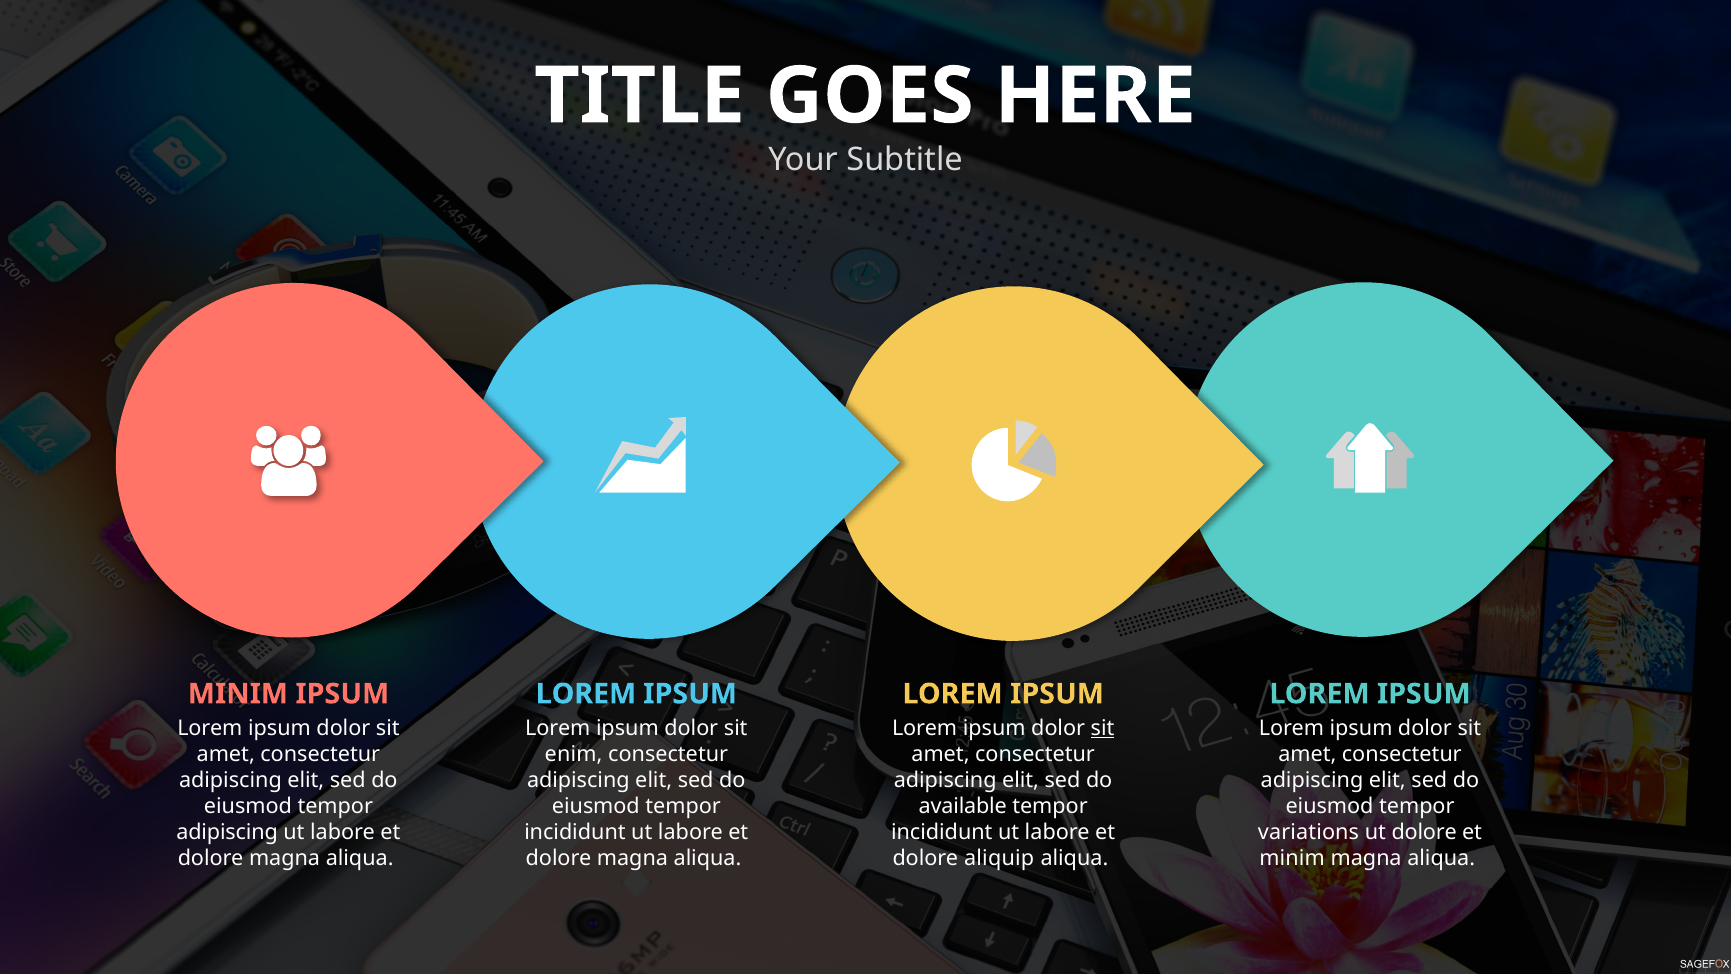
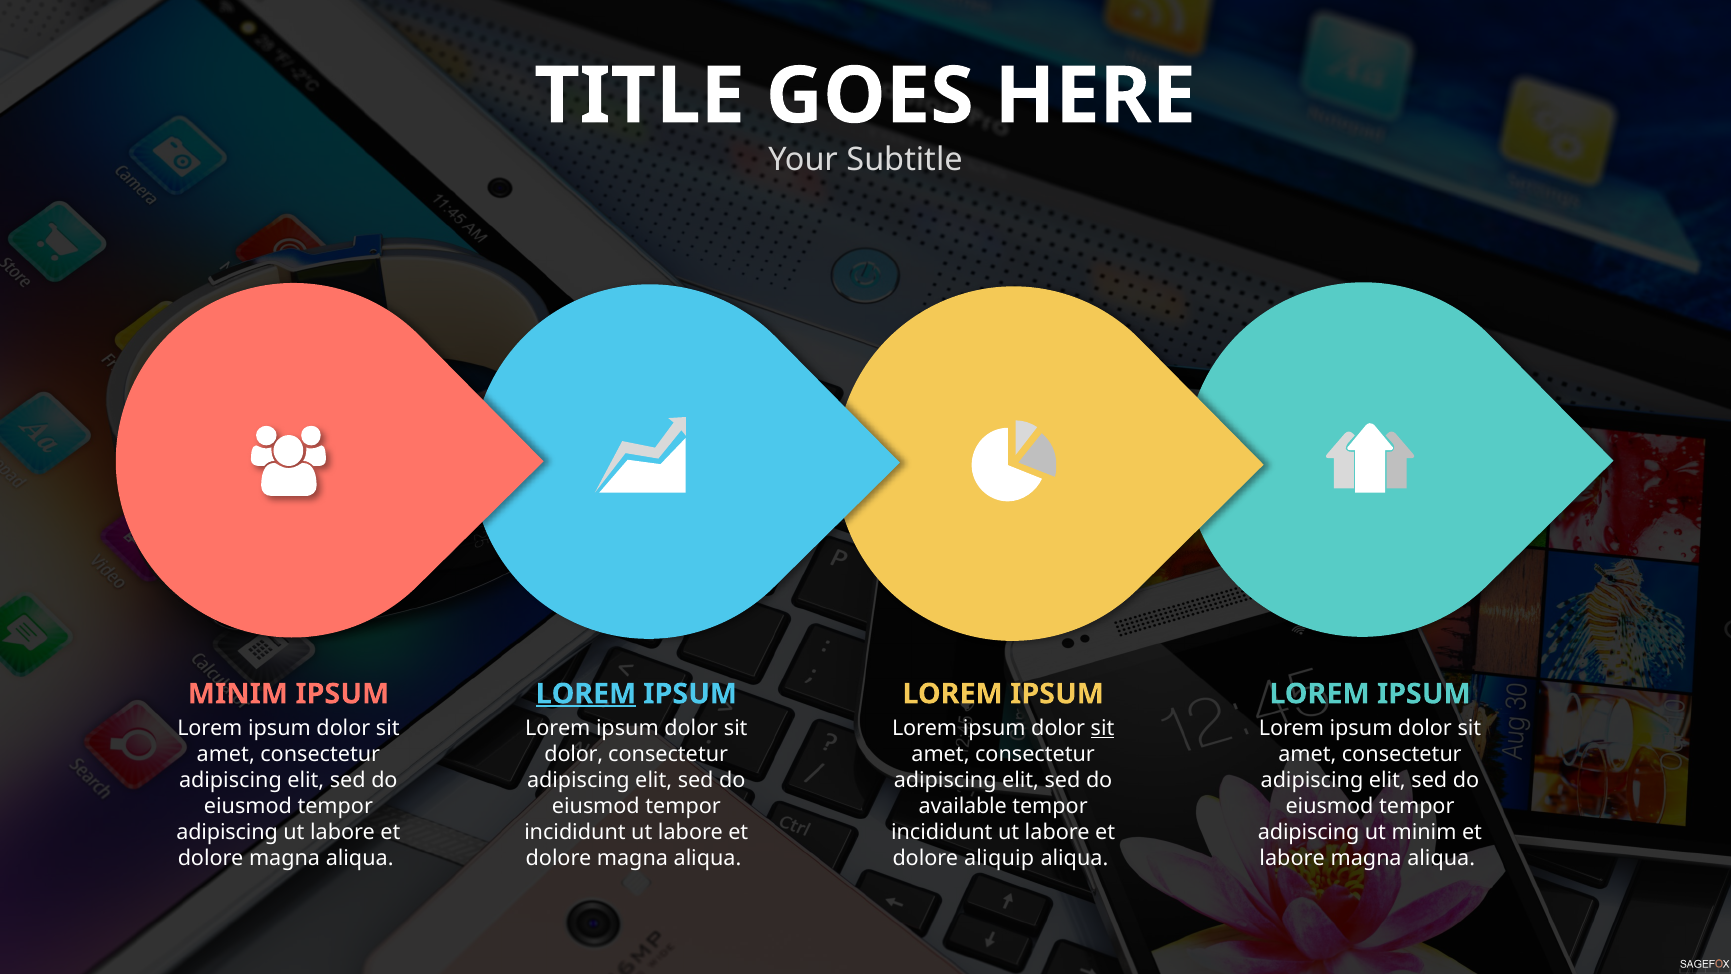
LOREM underline: none -> present (586, 694)
enim: enim -> dolor (574, 754)
variations: variations -> adipiscing (1309, 832)
ut dolore: dolore -> minim (1424, 832)
minim: minim -> labore (1292, 858)
